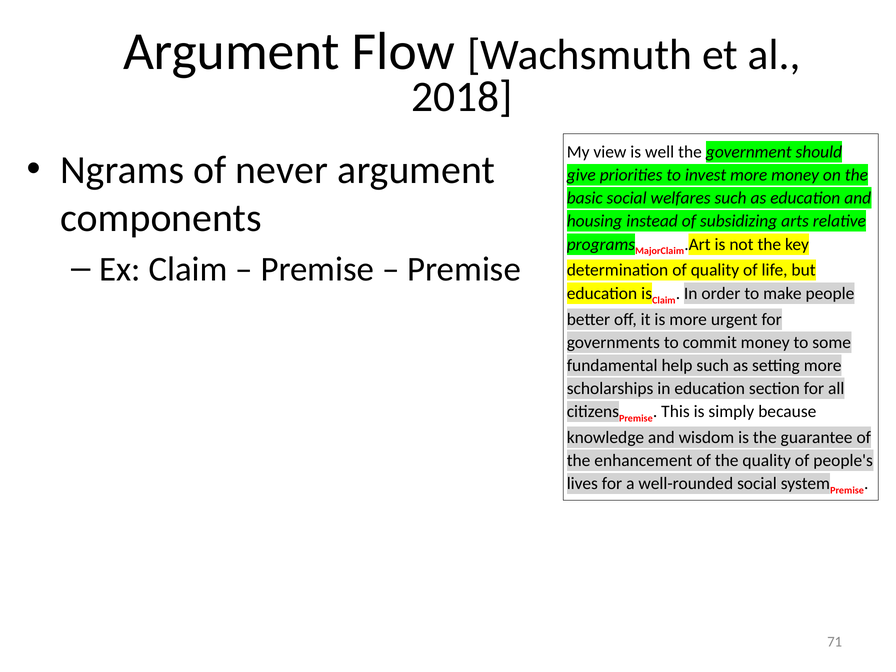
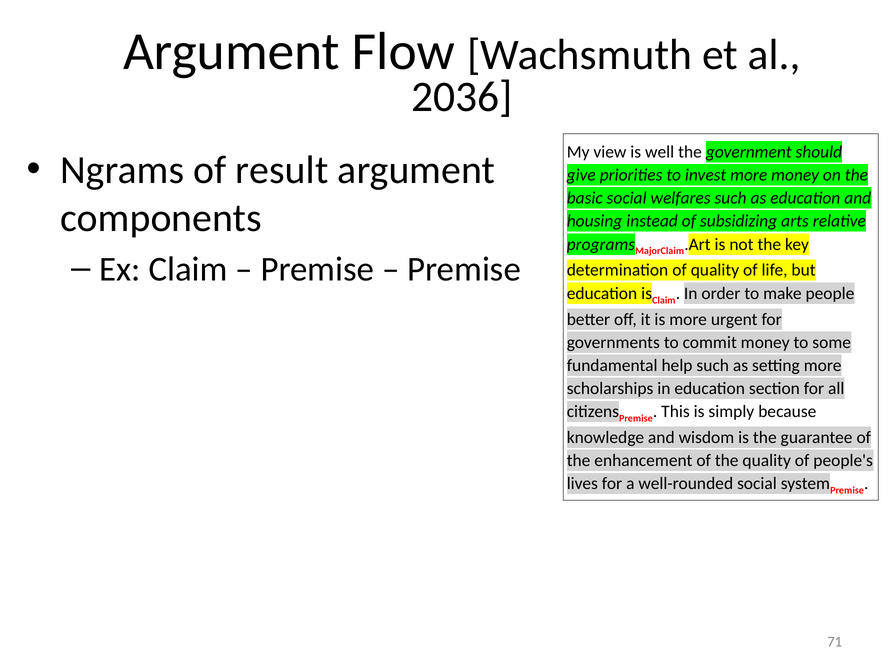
2018: 2018 -> 2036 (462, 97)
never: never -> result (282, 170)
